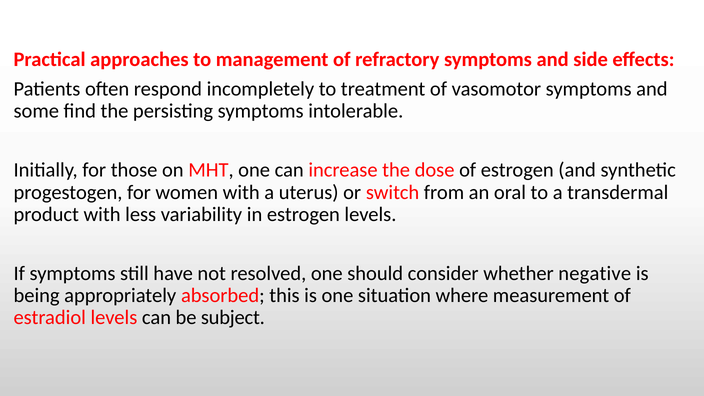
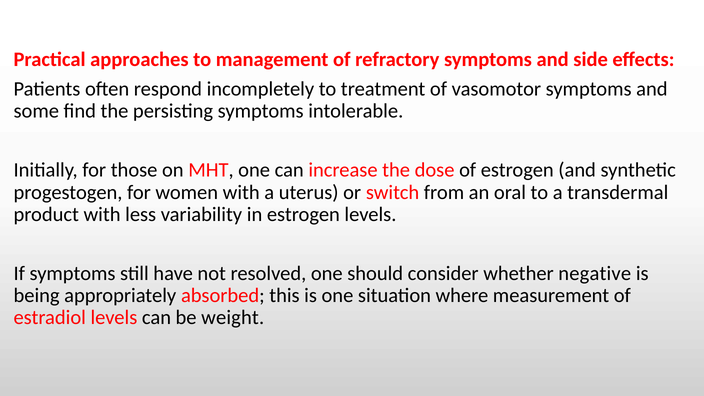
subject: subject -> weight (233, 318)
